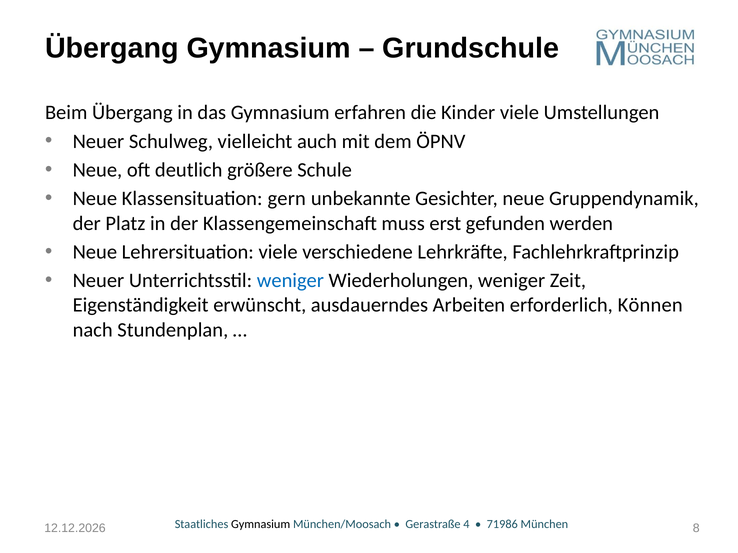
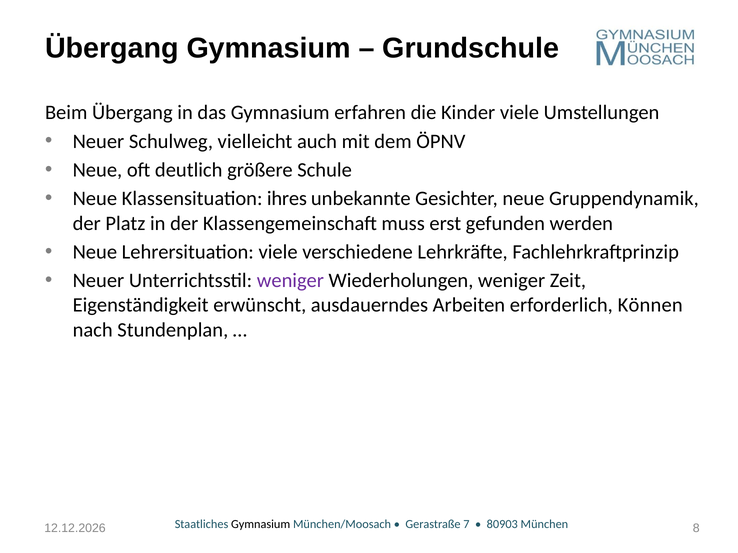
gern: gern -> ihres (287, 199)
weniger colour: blue -> purple (290, 281)
4: 4 -> 7 (466, 525)
71986: 71986 -> 80903 (502, 525)
